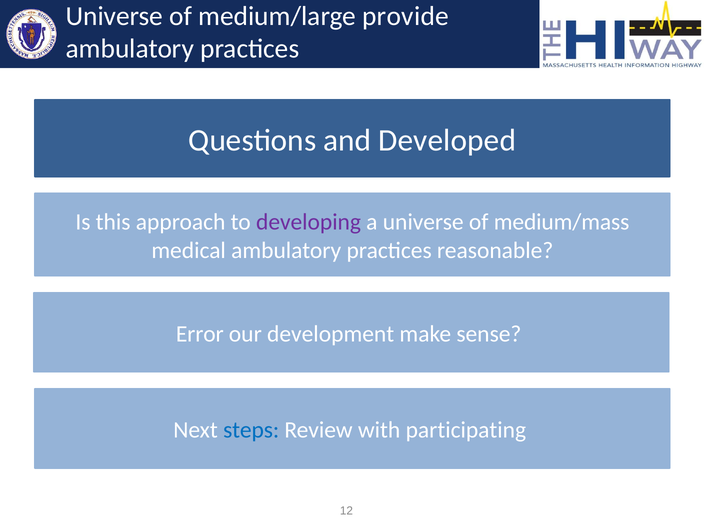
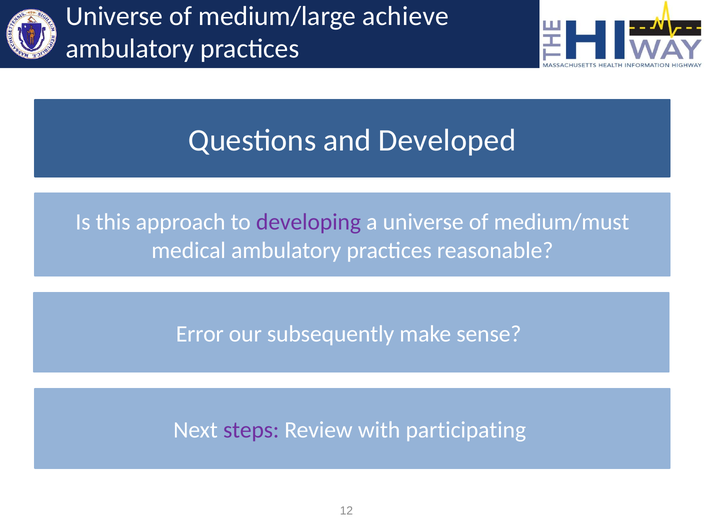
provide: provide -> achieve (406, 16)
medium/mass: medium/mass -> medium/must (562, 222)
development: development -> subsequently (331, 334)
steps colour: blue -> purple (251, 430)
